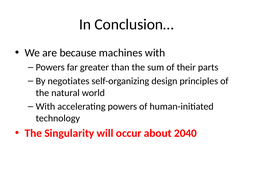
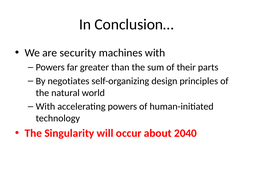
because: because -> security (78, 53)
